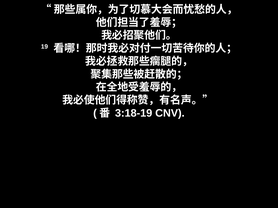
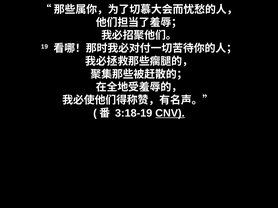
CNV underline: none -> present (170, 113)
